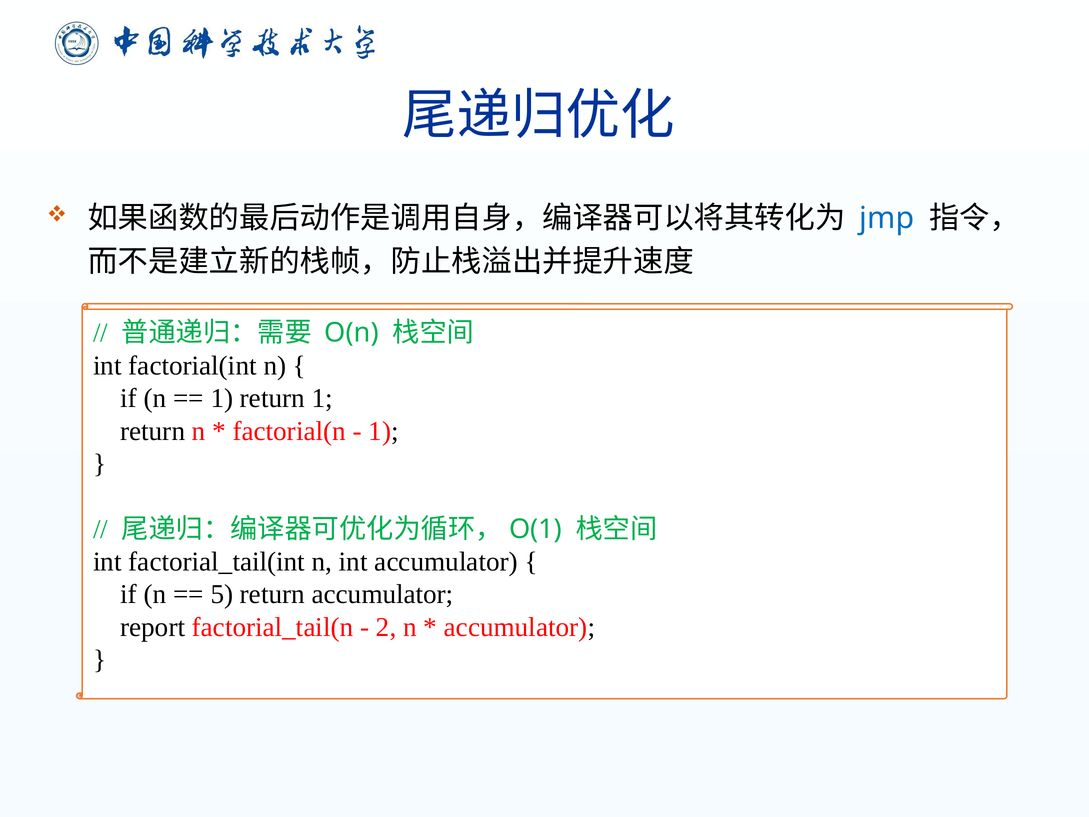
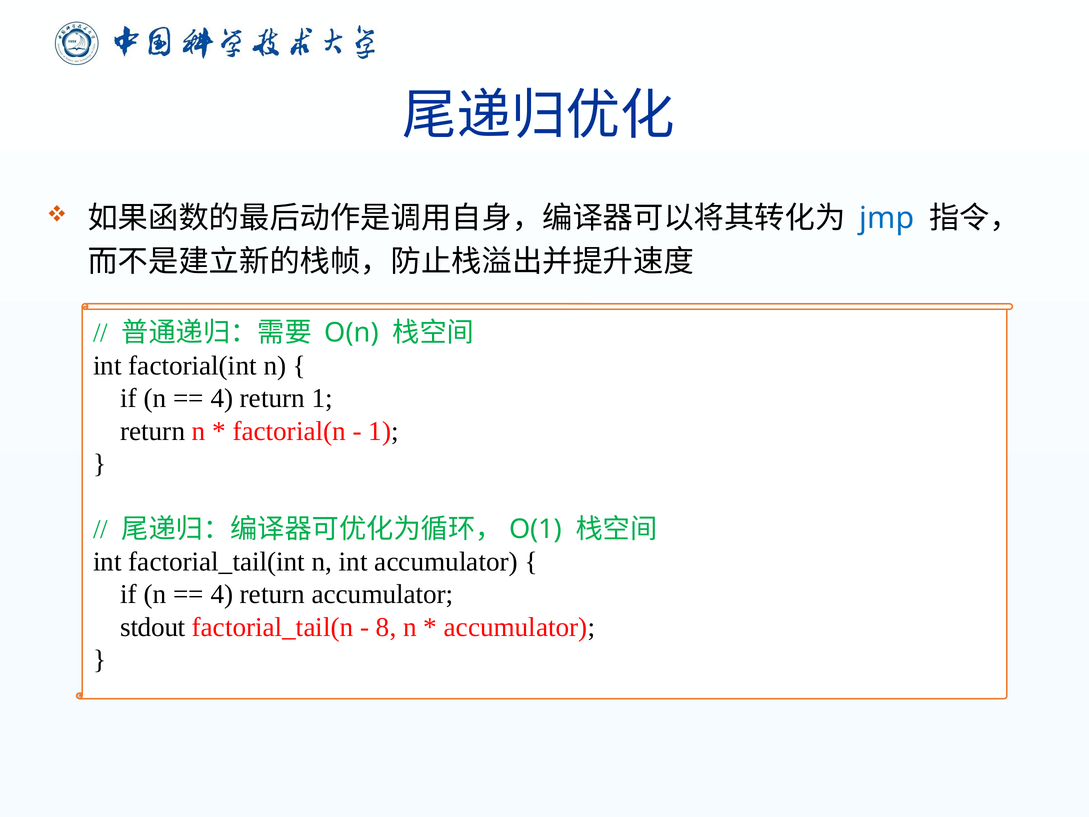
1: 1 -> 4 (222, 398)
5: 5 -> 4 (222, 594)
report: report -> stdout (153, 627)
2: 2 -> 8 (386, 627)
